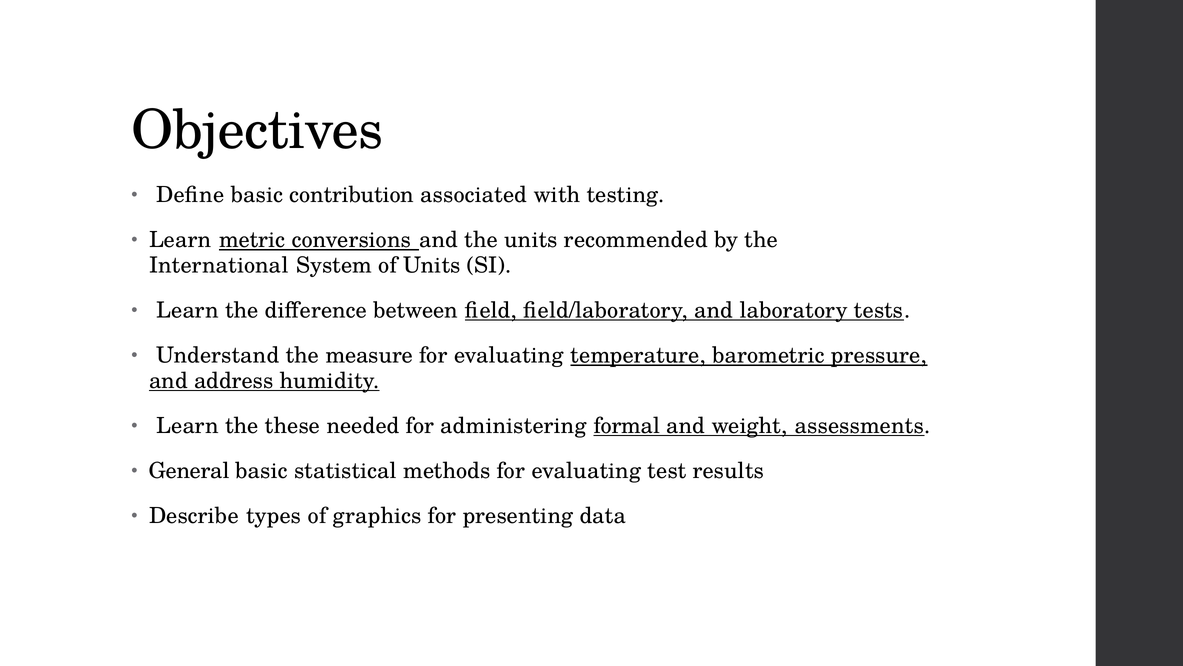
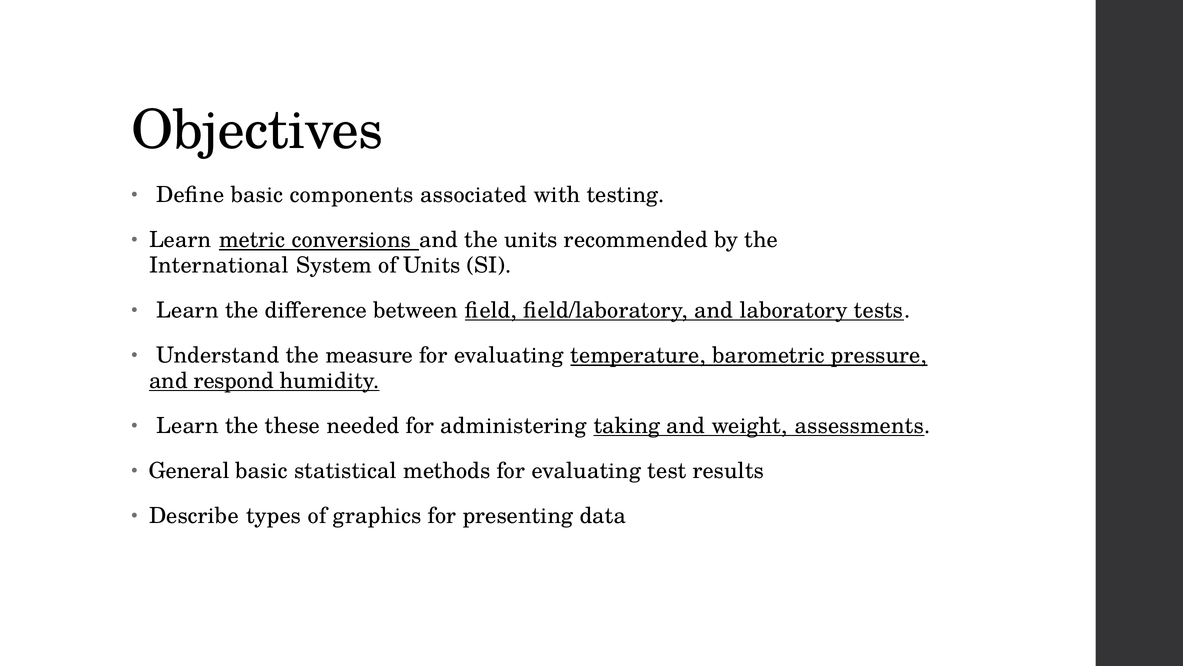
contribution: contribution -> components (352, 195)
address: address -> respond (234, 380)
formal: formal -> taking (627, 425)
